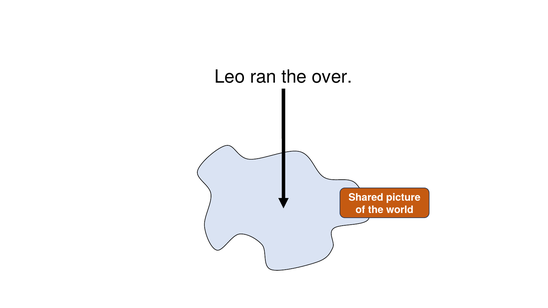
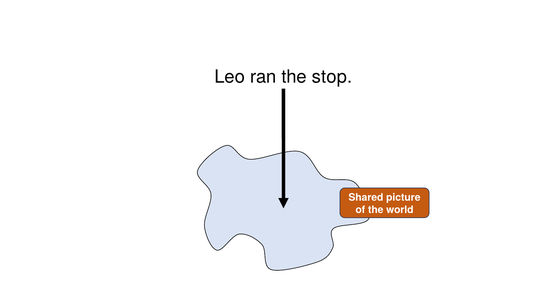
over: over -> stop (332, 77)
